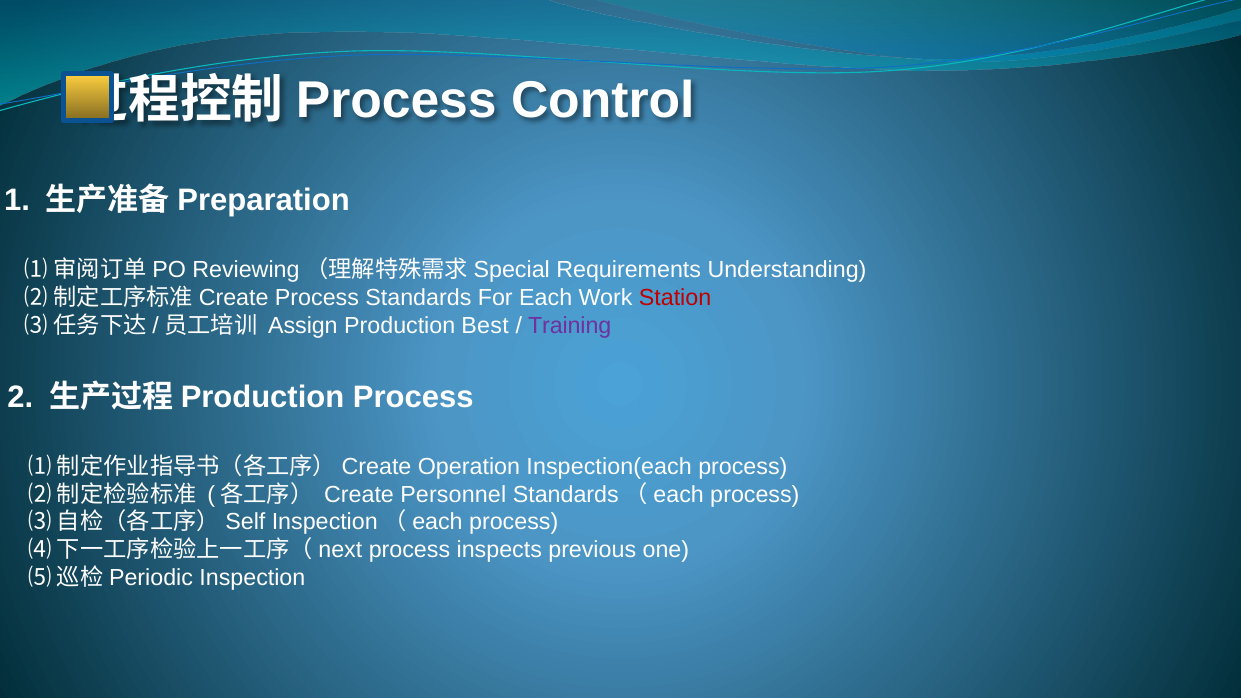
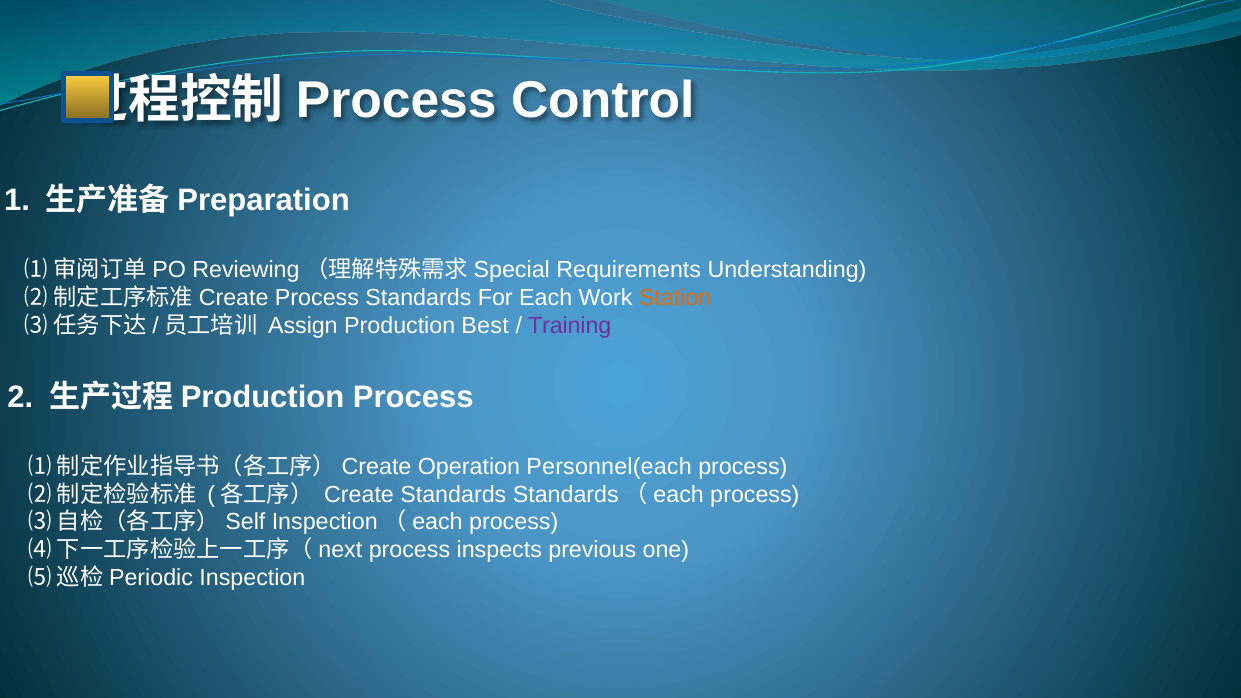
Station colour: red -> orange (675, 298)
Inspection(each: Inspection(each -> Personnel(each (609, 466)
Create Personnel: Personnel -> Standards (453, 494)
